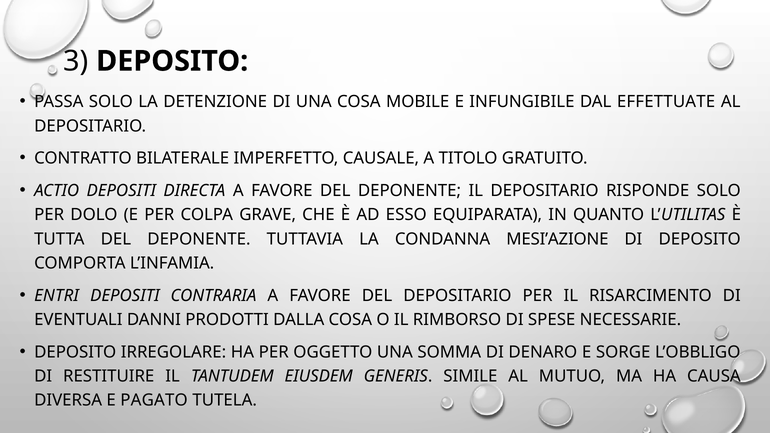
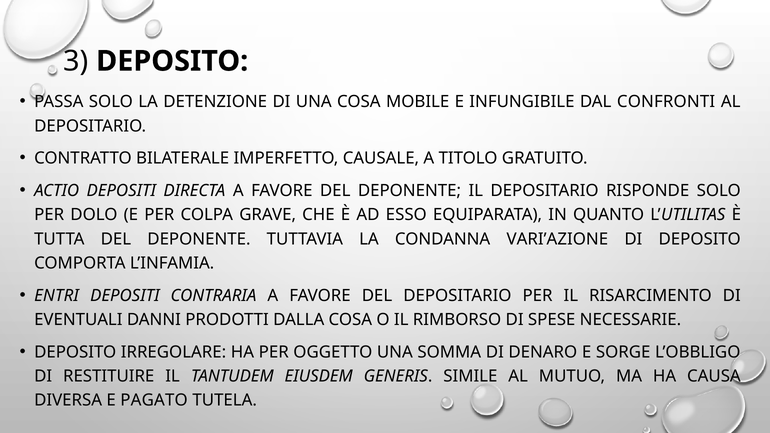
EFFETTUATE: EFFETTUATE -> CONFRONTI (666, 102)
MESI’AZIONE: MESI’AZIONE -> VARI’AZIONE (557, 239)
